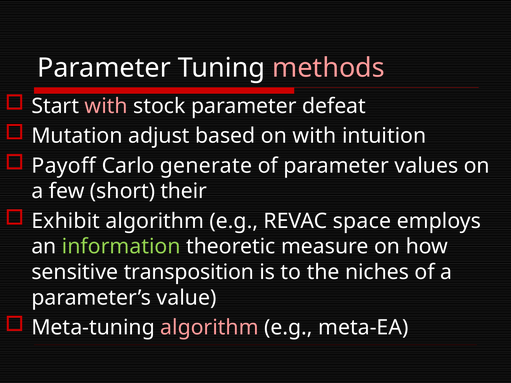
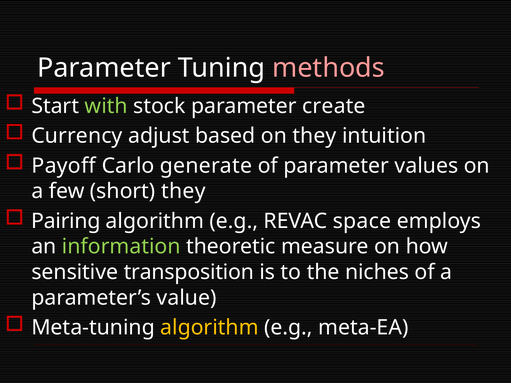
with colour: pink -> light green (106, 106)
defeat: defeat -> create (334, 106)
Mutation: Mutation -> Currency (77, 136)
on with: with -> they (315, 136)
short their: their -> they (183, 191)
Exhibit: Exhibit -> Pairing (66, 221)
algorithm colour: pink -> yellow (209, 328)
